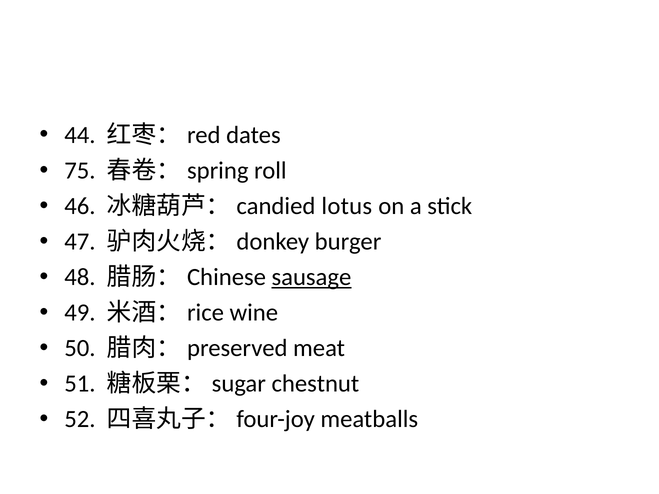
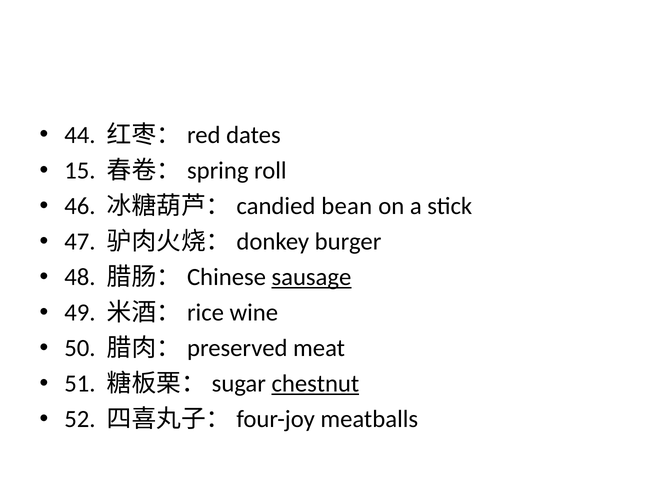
75: 75 -> 15 (80, 171)
lotus: lotus -> bean (347, 206)
chestnut underline: none -> present (315, 384)
